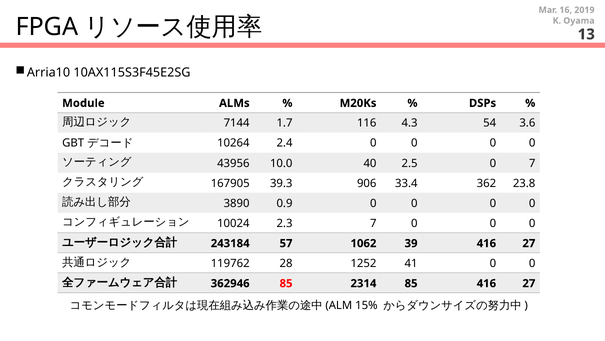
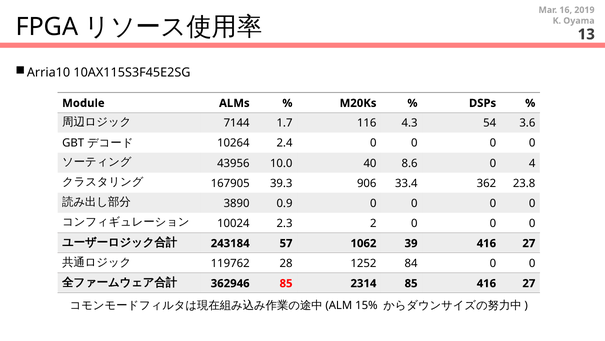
2.5: 2.5 -> 8.6 (410, 163)
0 7: 7 -> 4 (532, 163)
2.3 7: 7 -> 2 (373, 223)
41: 41 -> 84 (411, 263)
